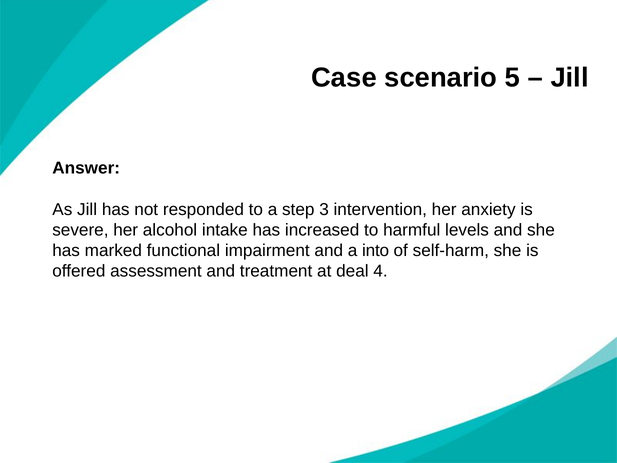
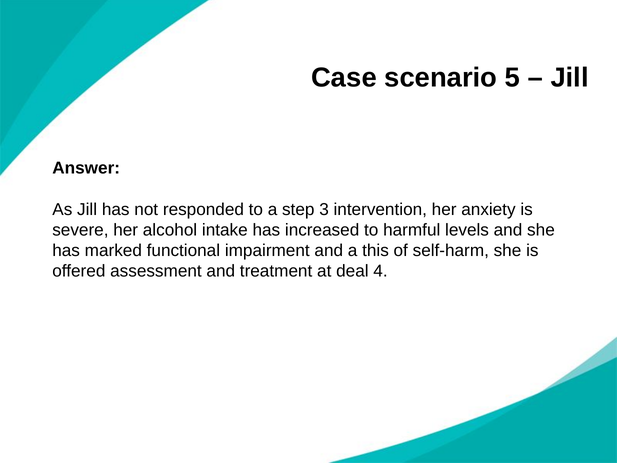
into: into -> this (375, 250)
